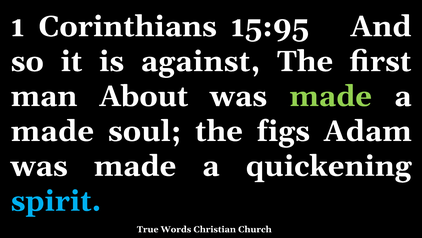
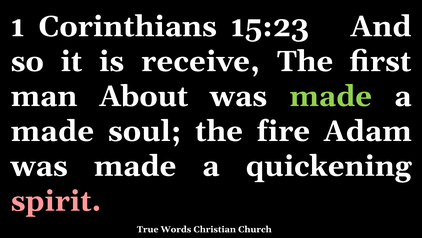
15:95: 15:95 -> 15:23 (270, 27)
against: against -> receive (200, 61)
figs: figs -> fire (283, 131)
spirit colour: light blue -> pink (56, 201)
